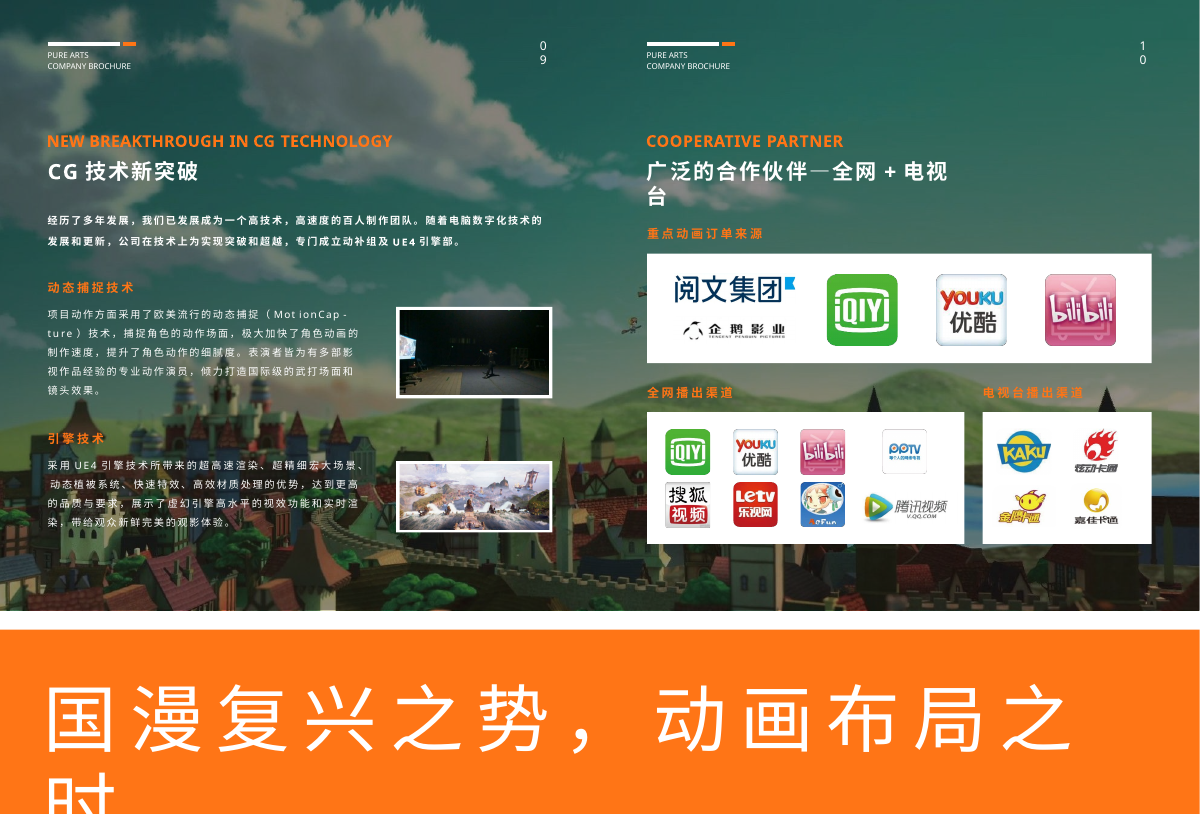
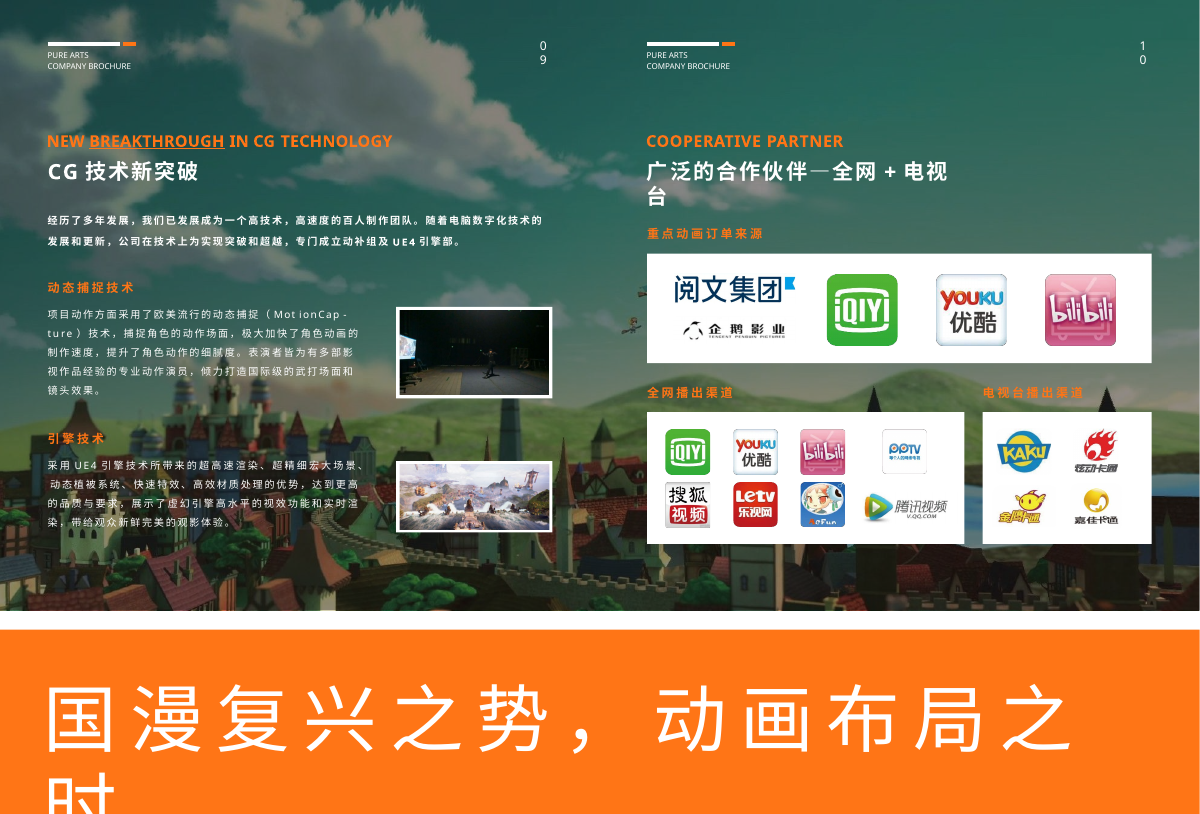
BREAKTHROUGH underline: none -> present (157, 142)
